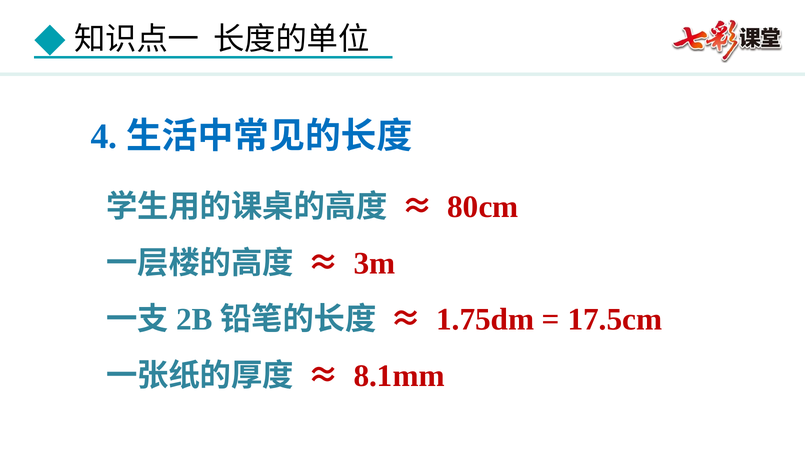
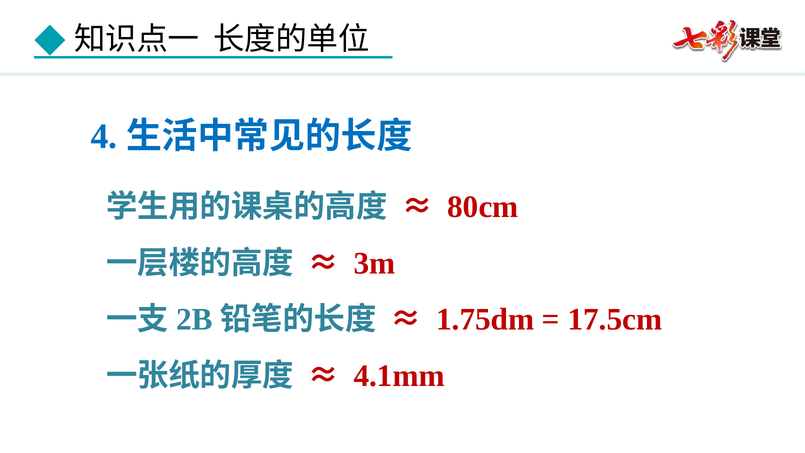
8.1mm: 8.1mm -> 4.1mm (399, 376)
